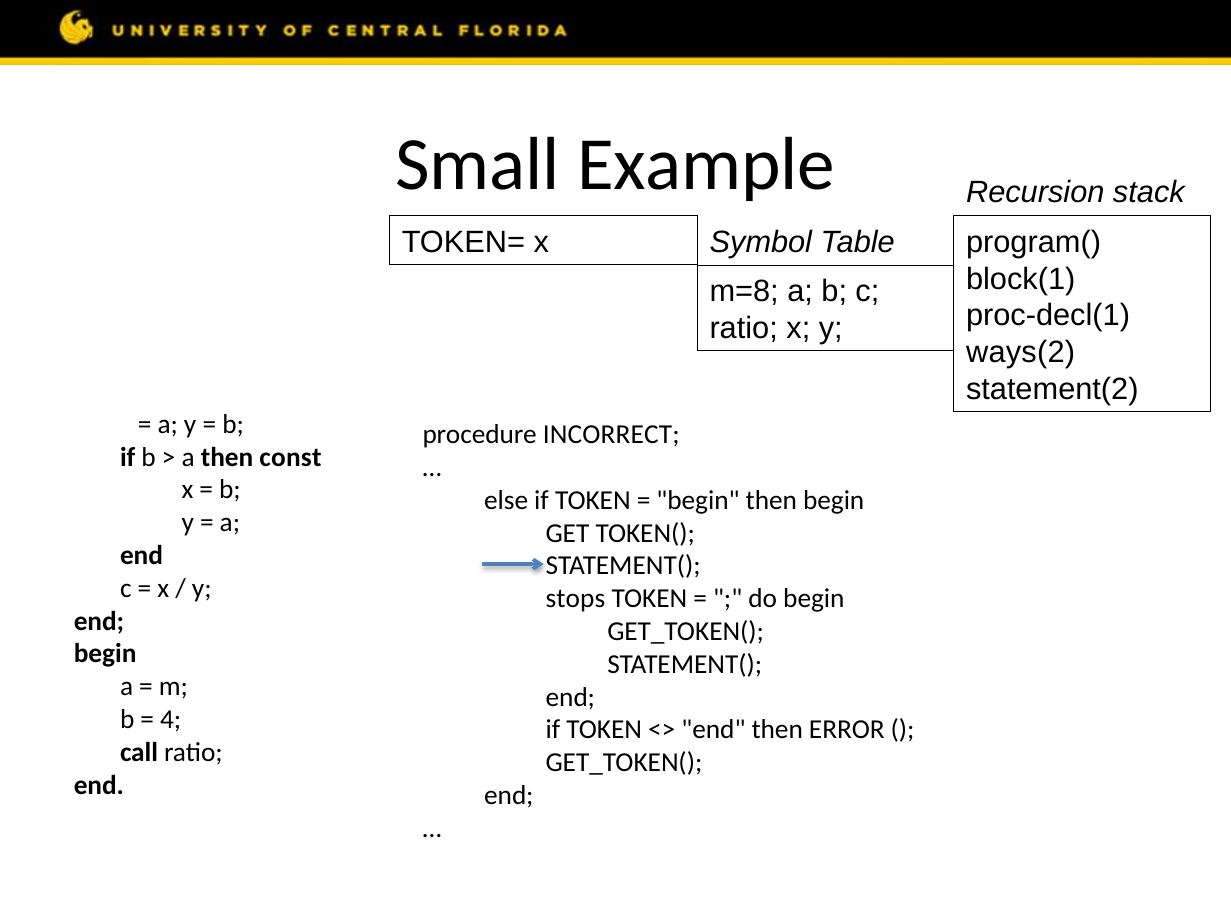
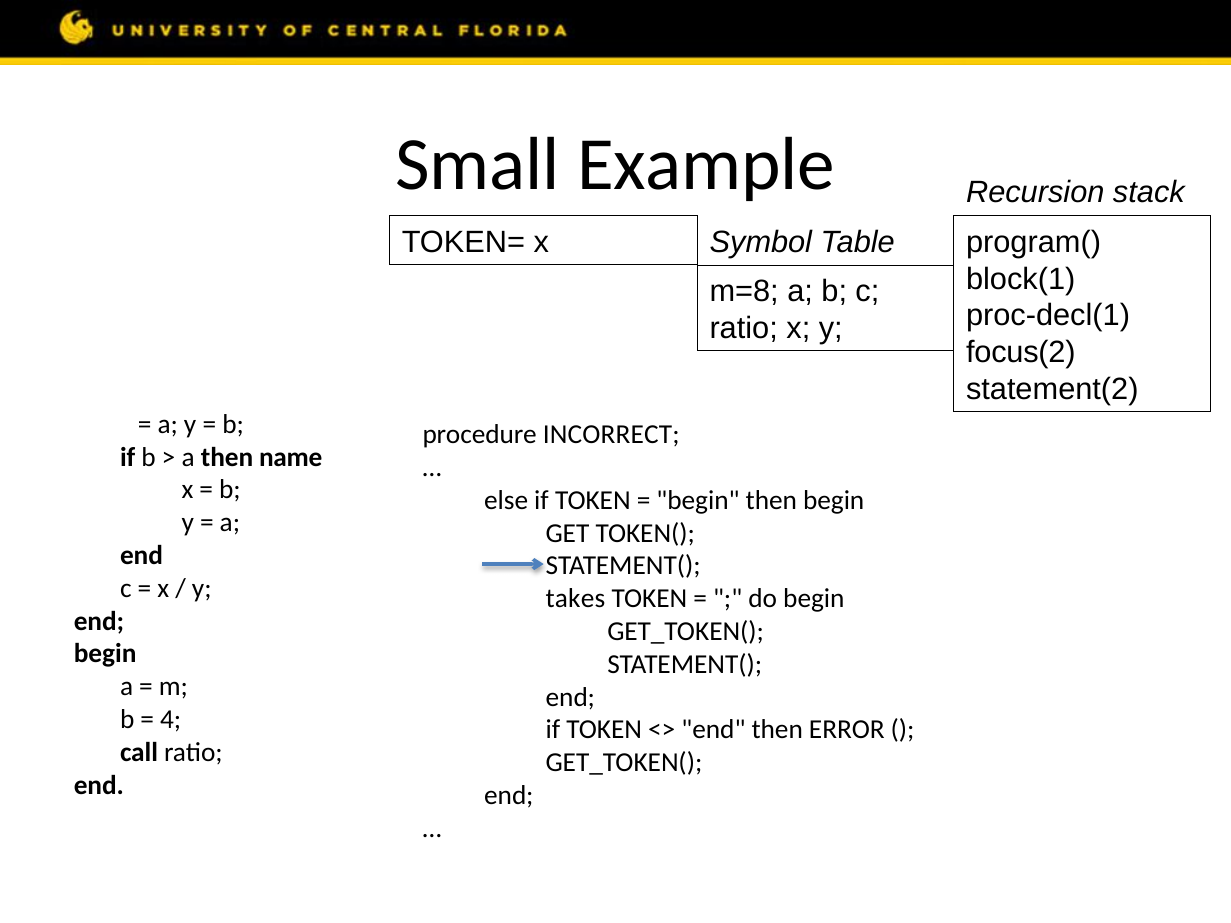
ways(2: ways(2 -> focus(2 (1021, 353)
then const: const -> name (291, 457)
stops: stops -> takes (575, 599)
